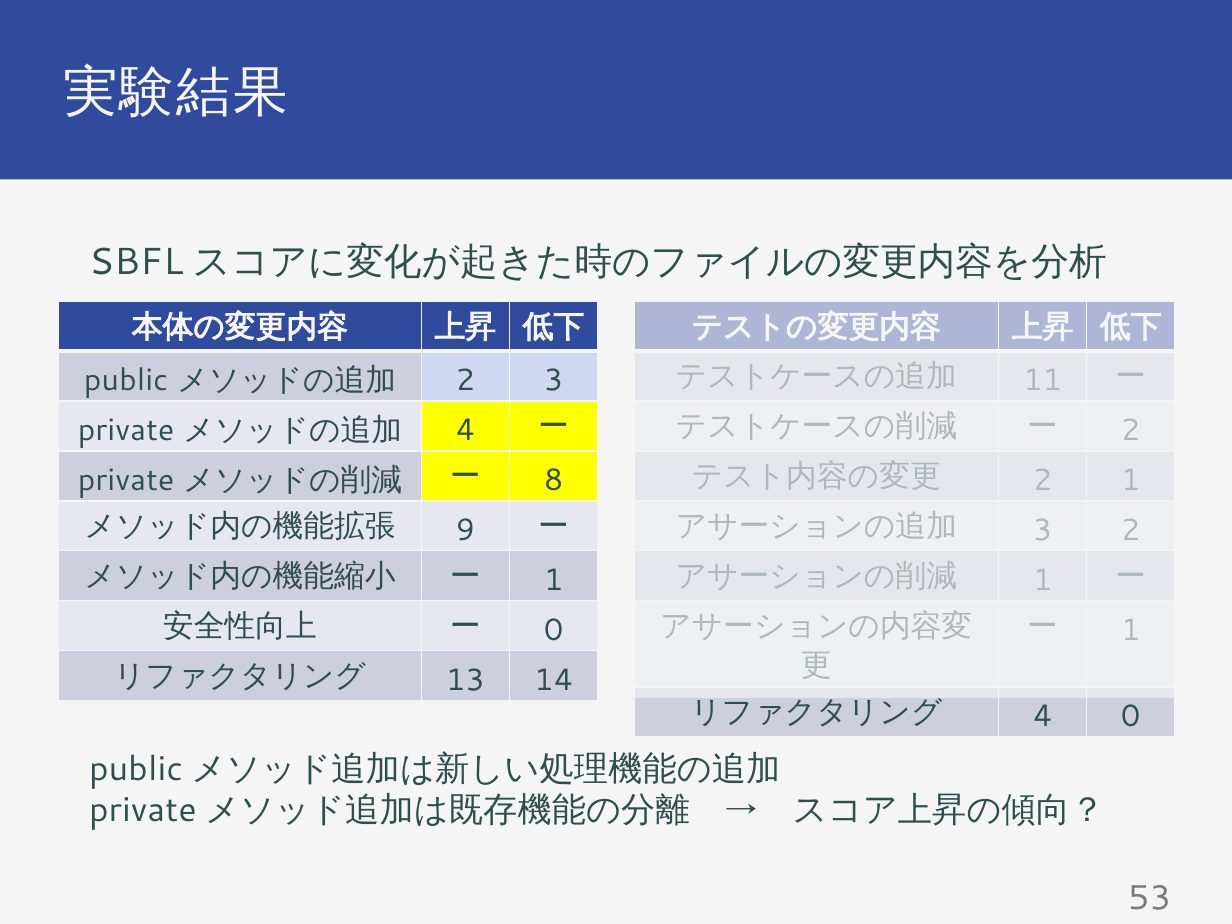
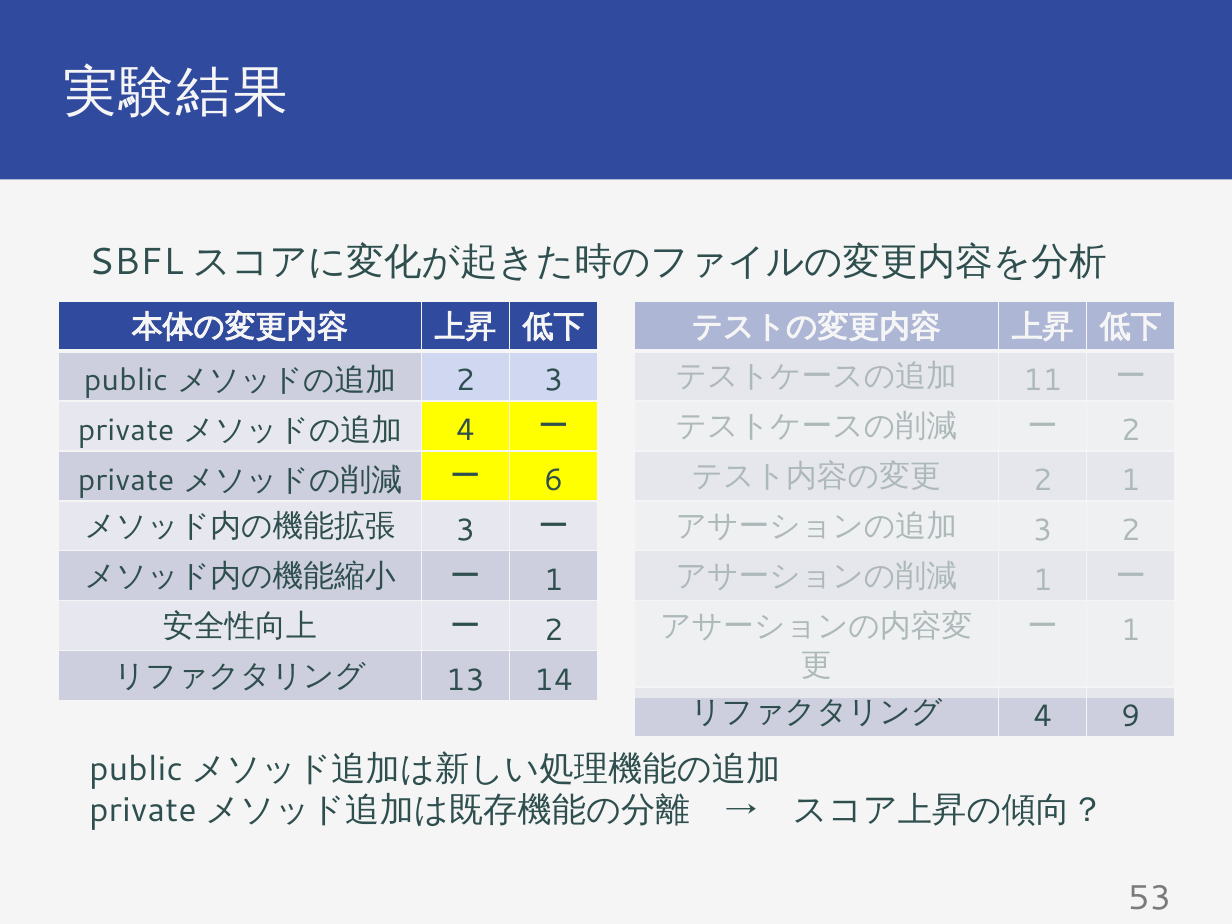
8: 8 -> 6 (554, 481)
9: 9 -> 3 (465, 530)
0: 0 -> 2 (554, 630)
4 0: 0 -> 9 (1131, 717)
